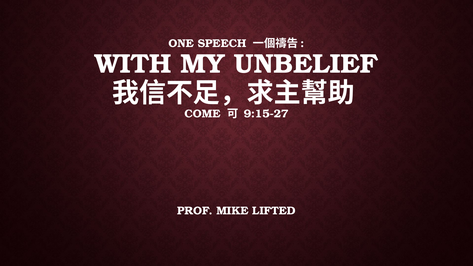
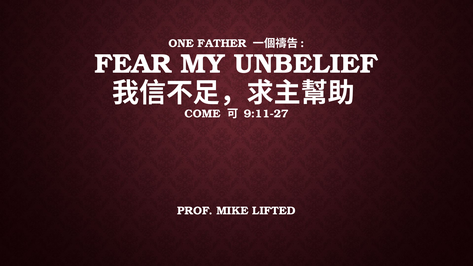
SPEECH: SPEECH -> FATHER (222, 44)
WITH: WITH -> FEAR (133, 64)
9:15-27: 9:15-27 -> 9:11-27 (266, 114)
